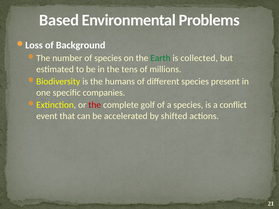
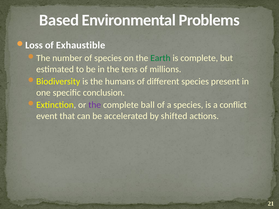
Background: Background -> Exhaustible (81, 45)
is collected: collected -> complete (199, 58)
companies: companies -> conclusion (104, 93)
the colour: red -> purple (95, 105)
golf: golf -> ball (148, 105)
